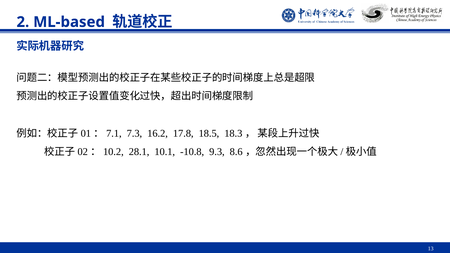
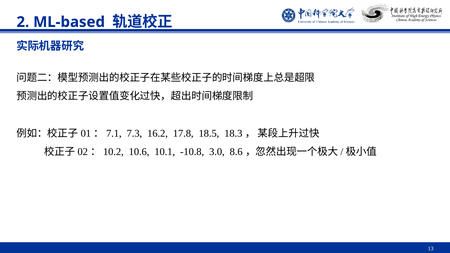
28.1: 28.1 -> 10.6 (139, 152)
9.3: 9.3 -> 3.0 (217, 152)
